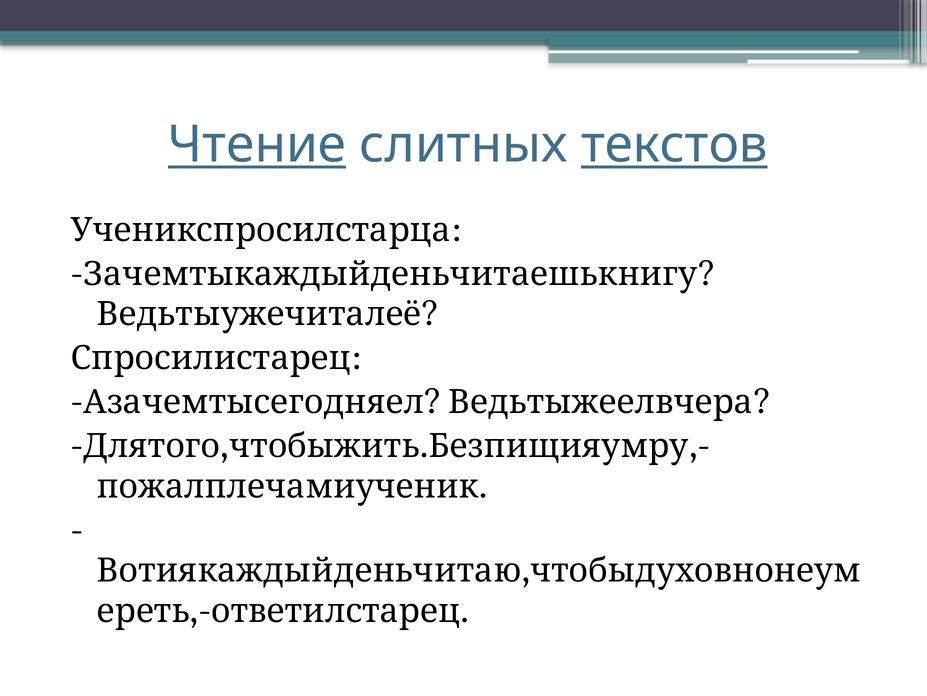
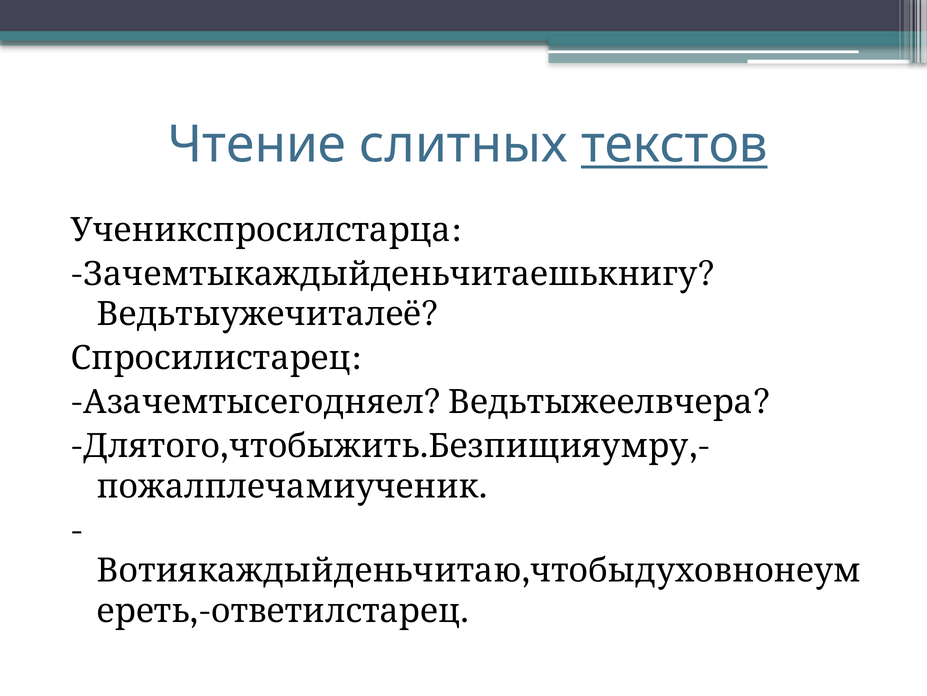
Чтение underline: present -> none (257, 145)
